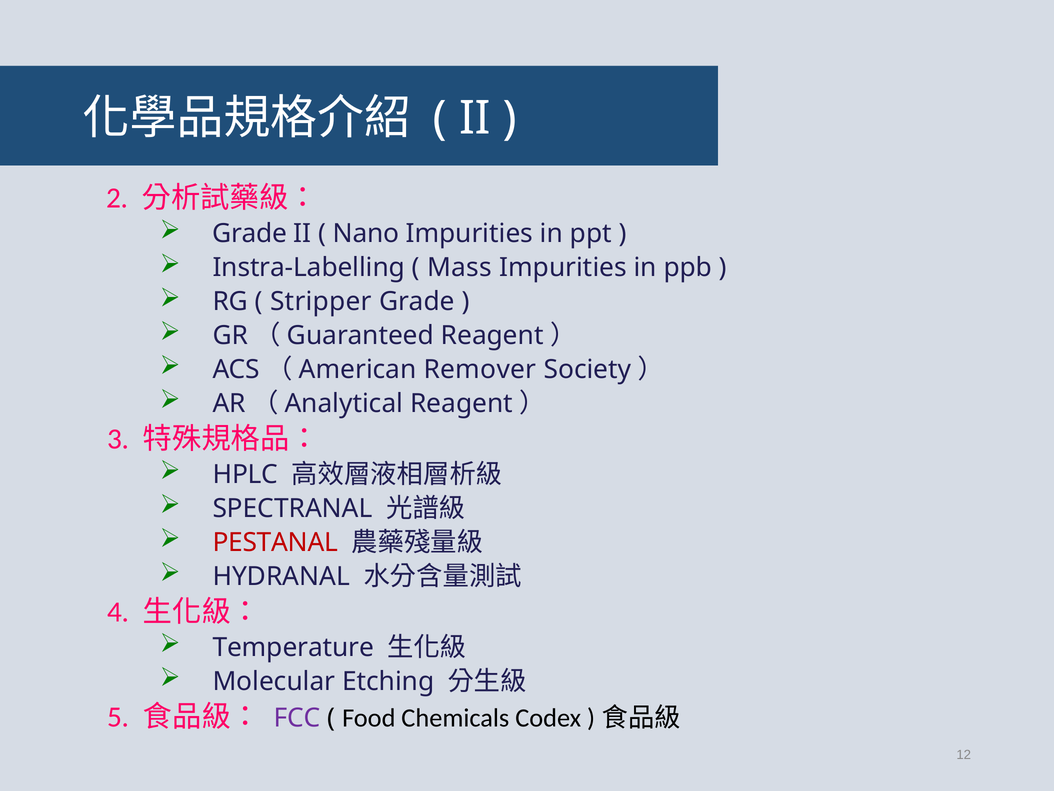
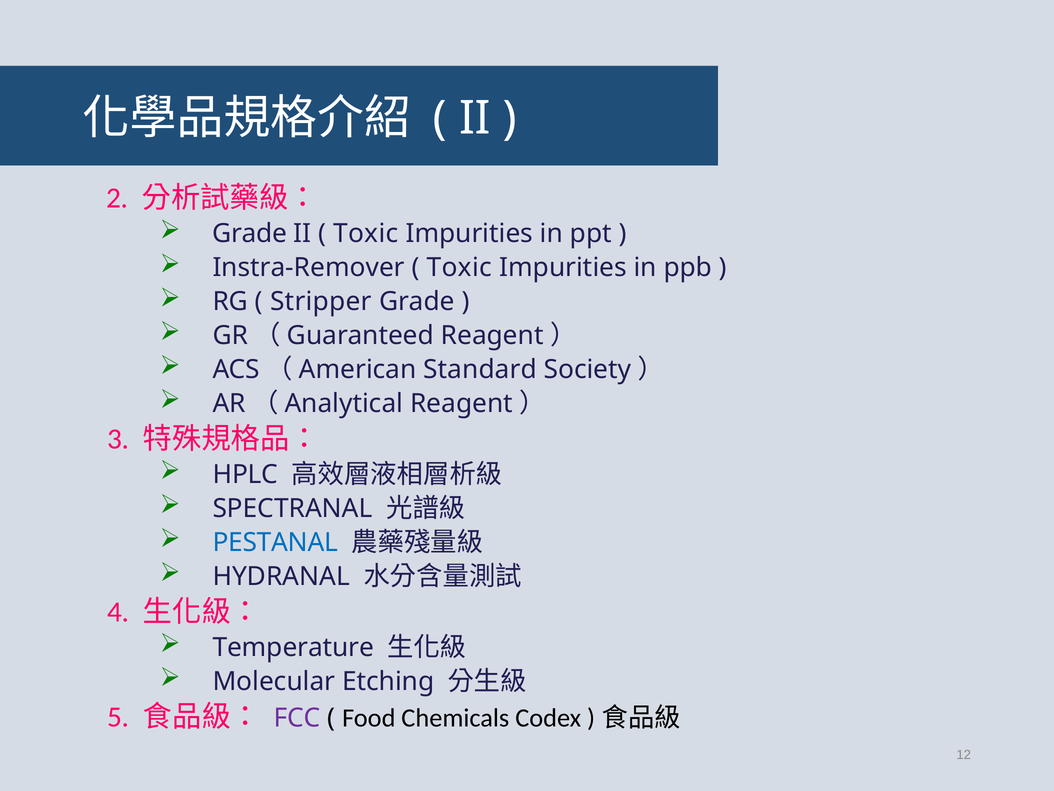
Nano: Nano -> Toxic (366, 234)
Instra-Labelling: Instra-Labelling -> Instra-Remover (309, 268)
Mass: Mass -> Toxic (459, 268)
Remover: Remover -> Standard (480, 369)
PESTANAL colour: red -> blue (275, 542)
